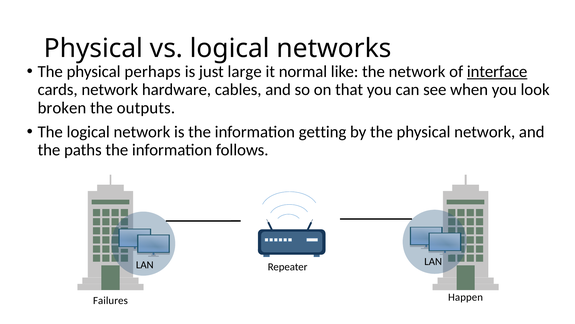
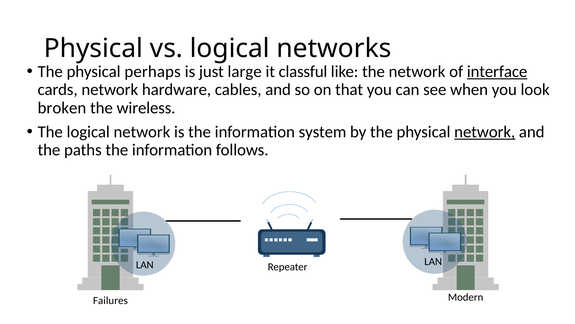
normal: normal -> classful (303, 71)
outputs: outputs -> wireless (146, 108)
getting: getting -> system (323, 132)
network underline: none -> present (485, 132)
Happen: Happen -> Modern (466, 297)
